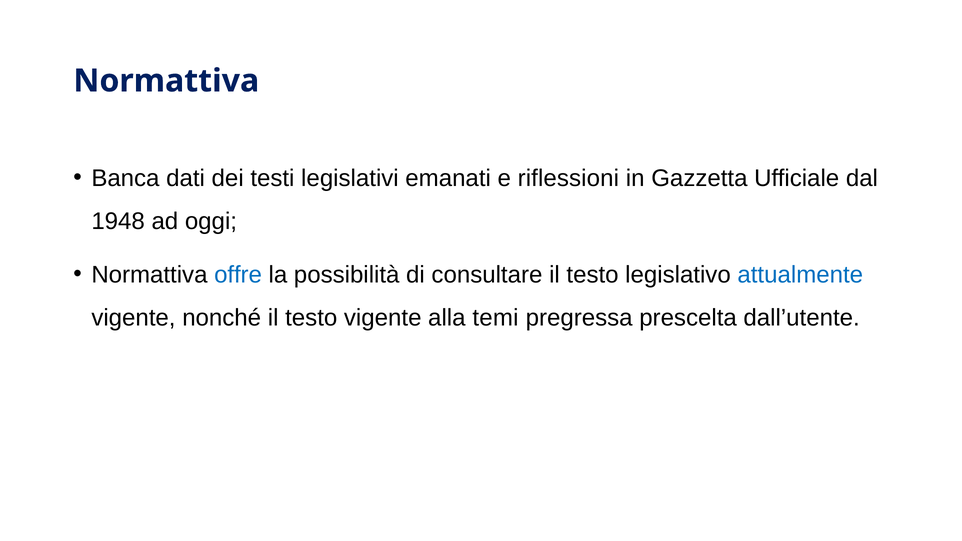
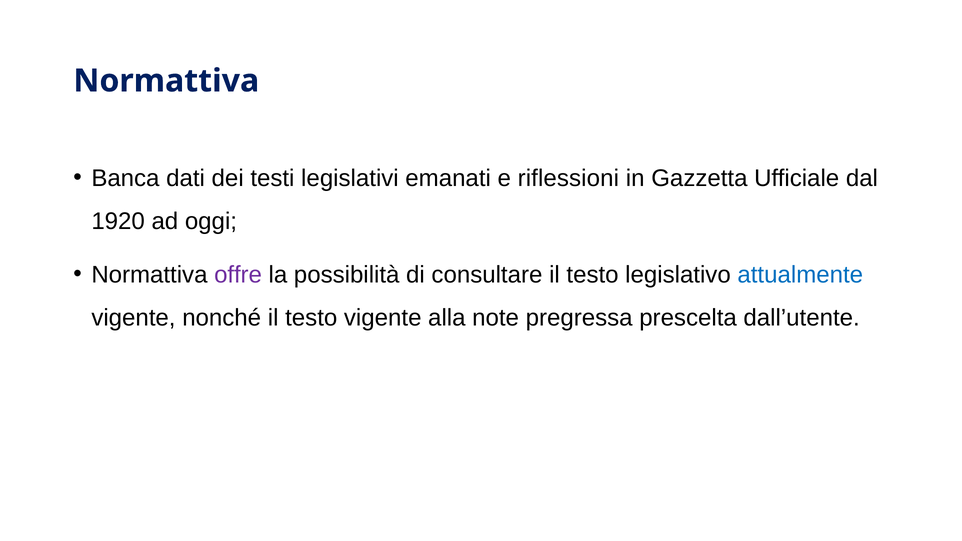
1948: 1948 -> 1920 (118, 221)
offre colour: blue -> purple (238, 275)
temi: temi -> note (496, 318)
